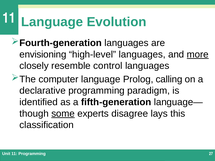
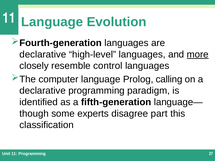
envisioning: envisioning -> declarative (43, 54)
some underline: present -> none (63, 114)
lays: lays -> part (159, 114)
